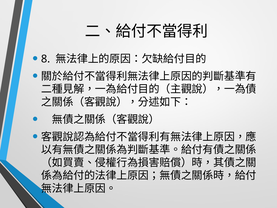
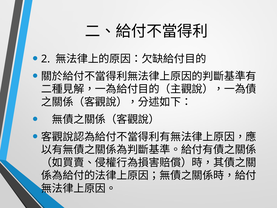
8: 8 -> 2 (46, 59)
